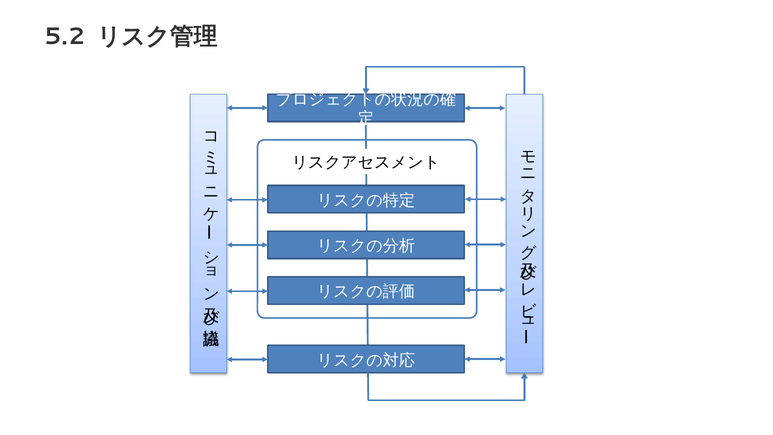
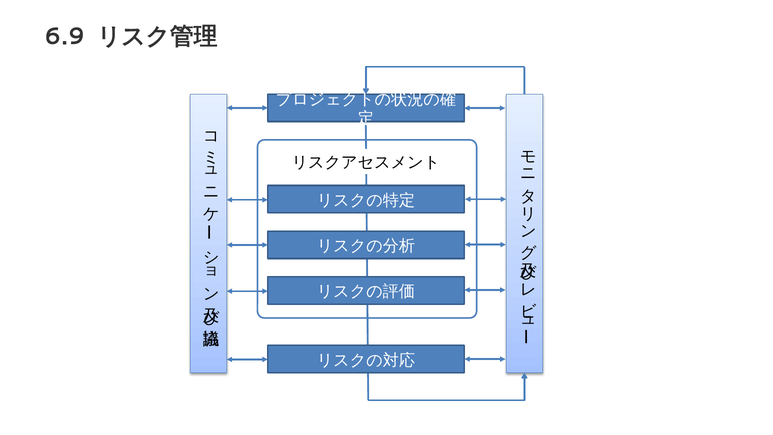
5.2: 5.2 -> 6.9 (65, 36)
